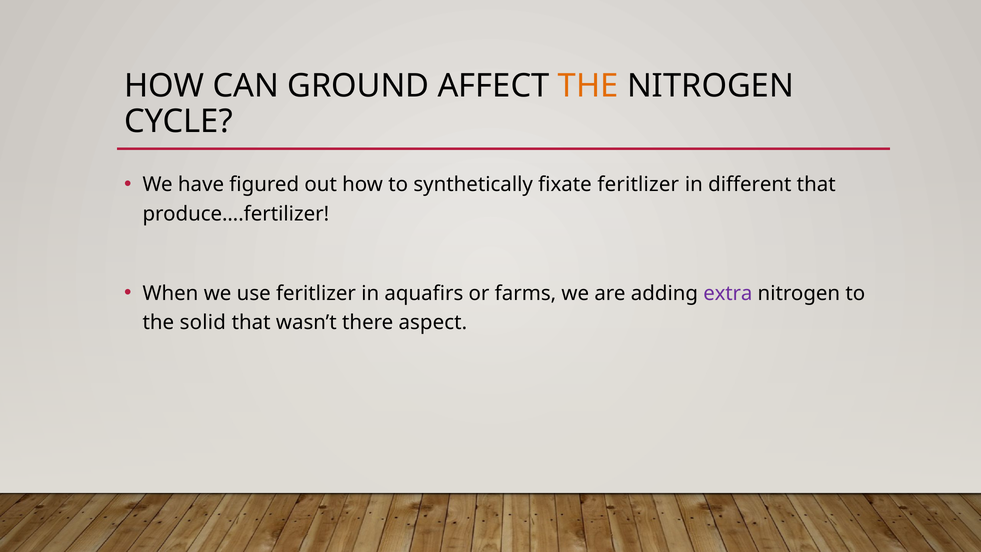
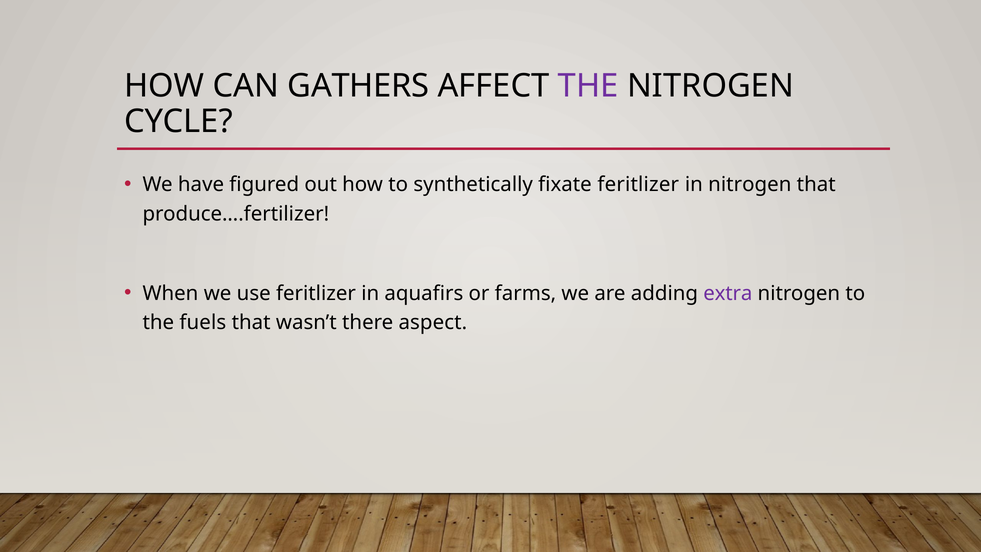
GROUND: GROUND -> GATHERS (358, 86)
THE colour: orange -> purple (588, 86)
in different: different -> nitrogen (750, 184)
solid: solid -> fuels (203, 323)
